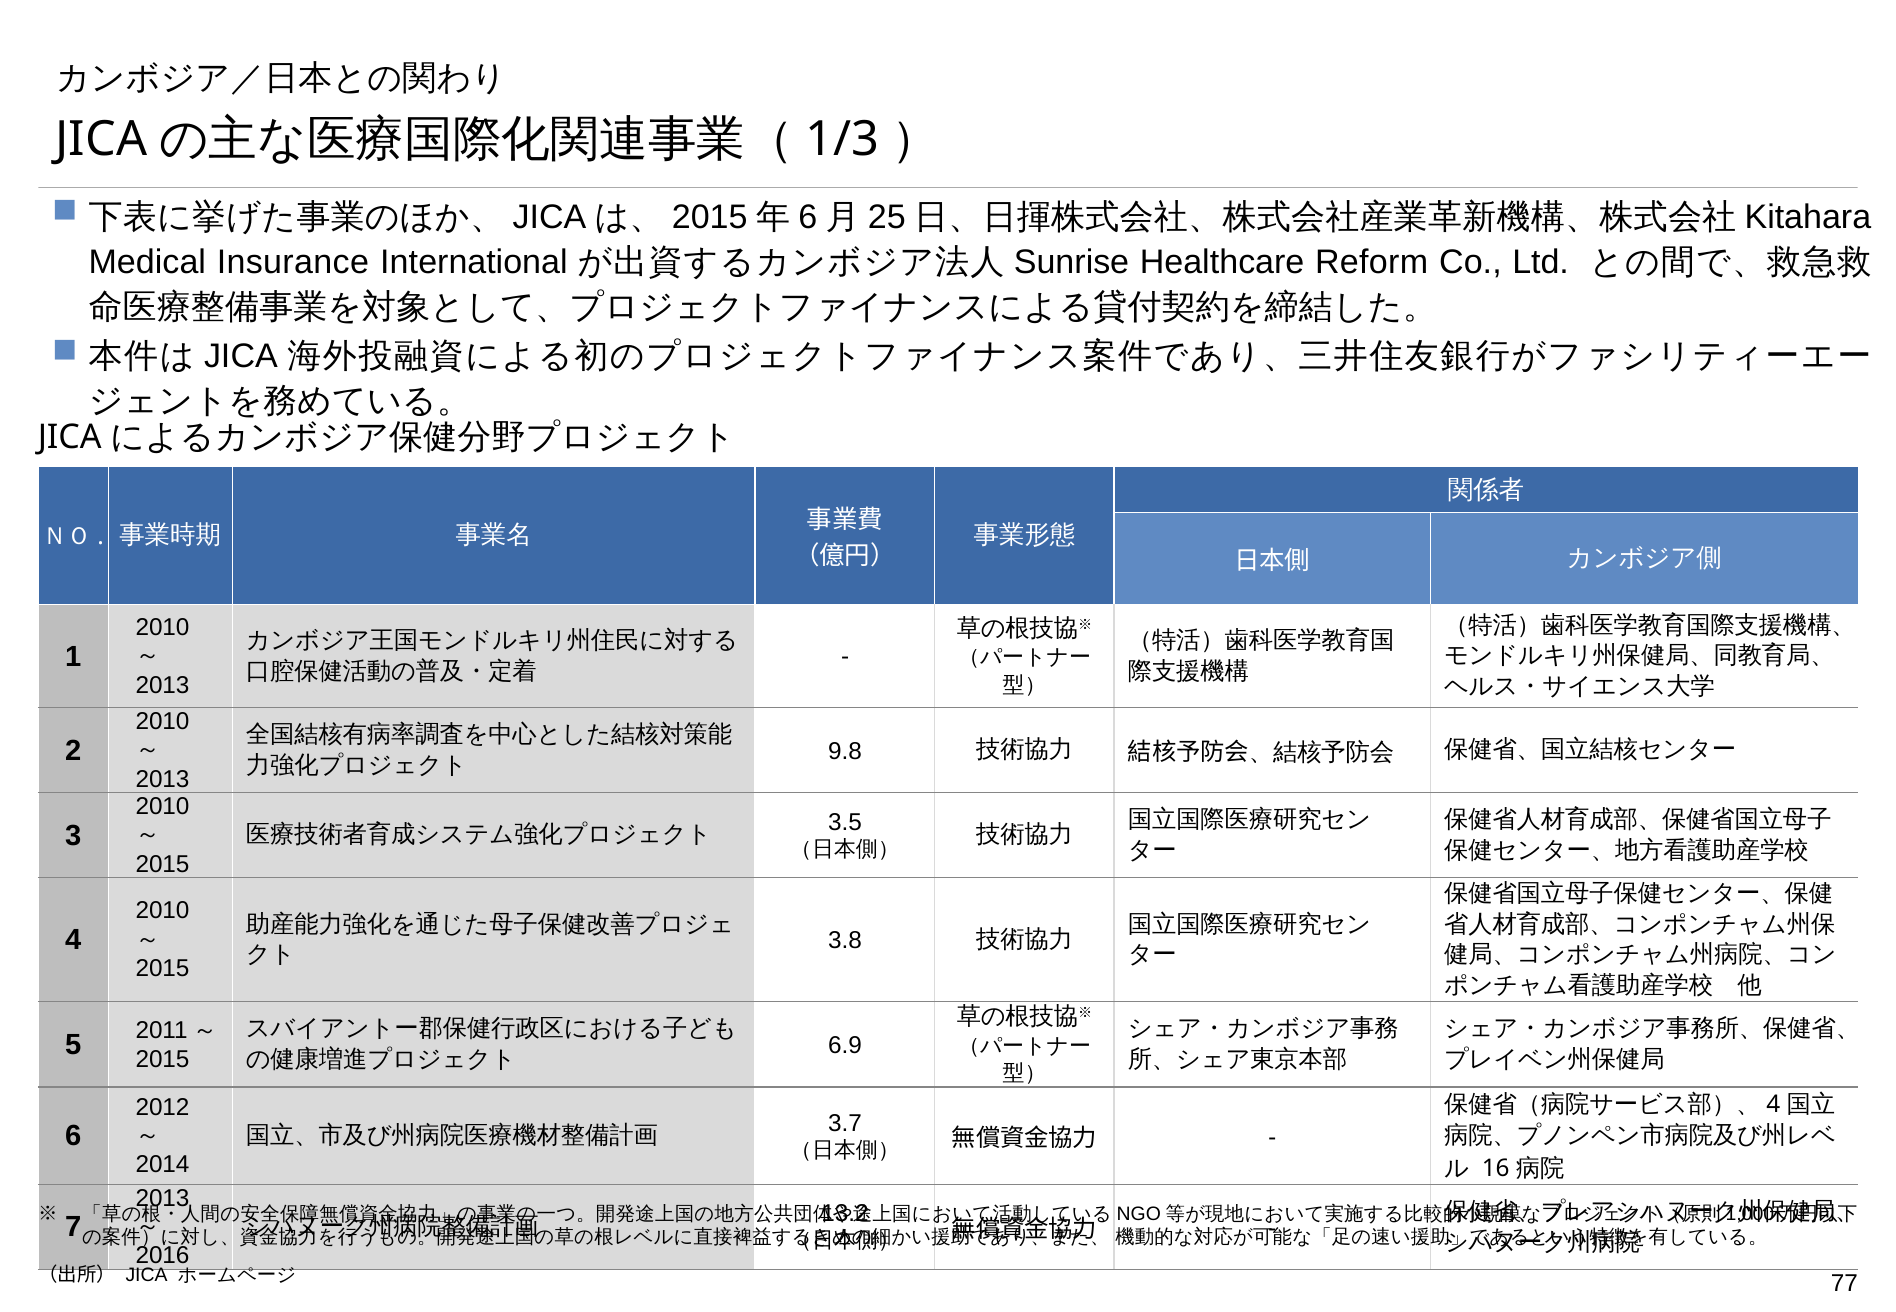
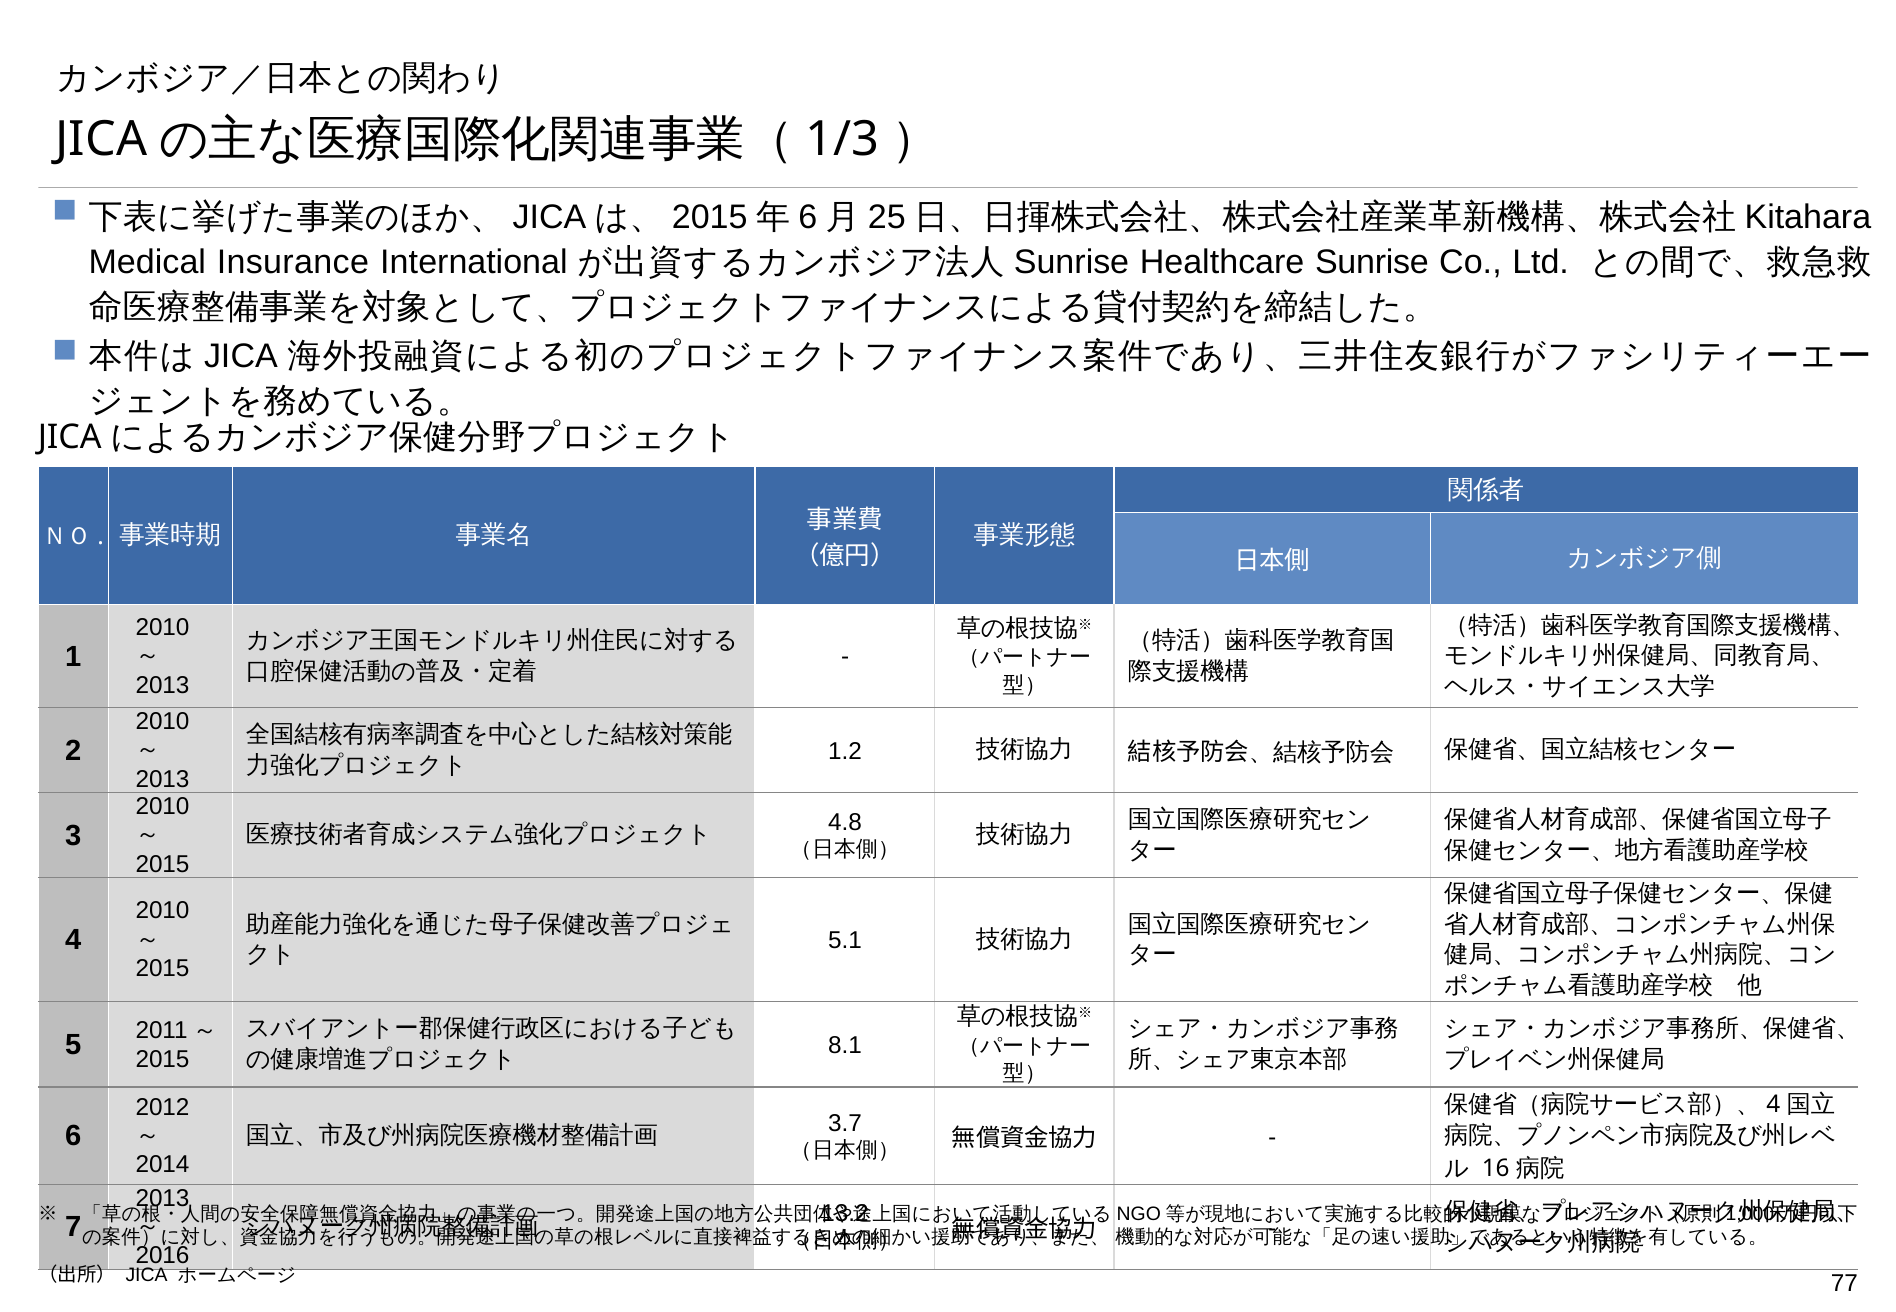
Healthcare Reform: Reform -> Sunrise (1372, 262)
9.8: 9.8 -> 1.2 (845, 752)
3.5: 3.5 -> 4.8 (845, 823)
3.8: 3.8 -> 5.1 (845, 941)
6.9: 6.9 -> 8.1 (845, 1046)
